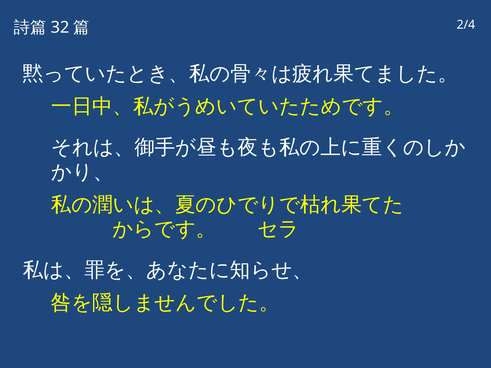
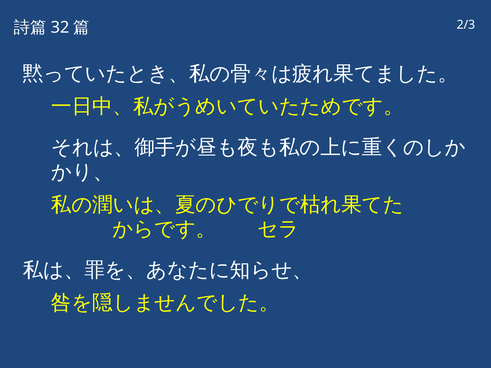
2/4: 2/4 -> 2/3 (466, 25)
